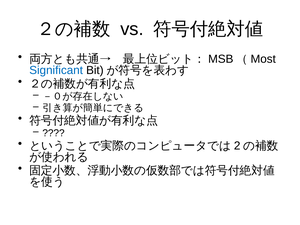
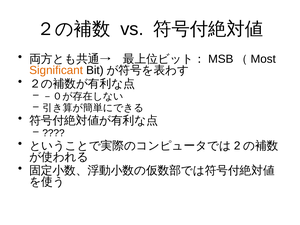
Significant colour: blue -> orange (56, 70)
